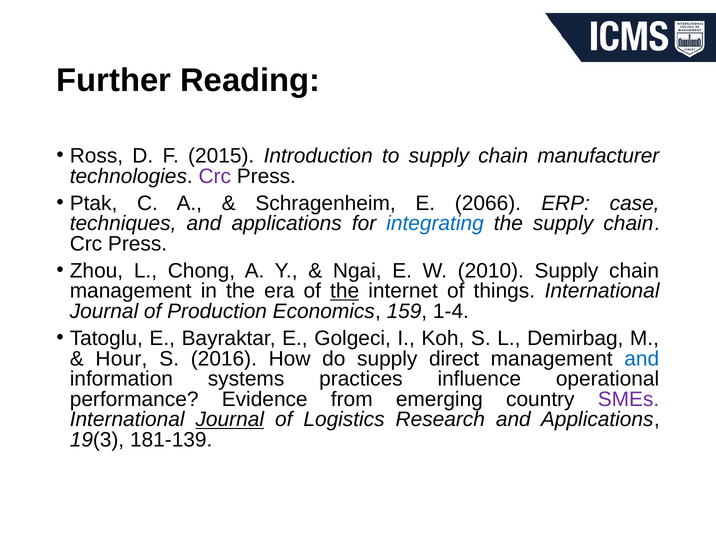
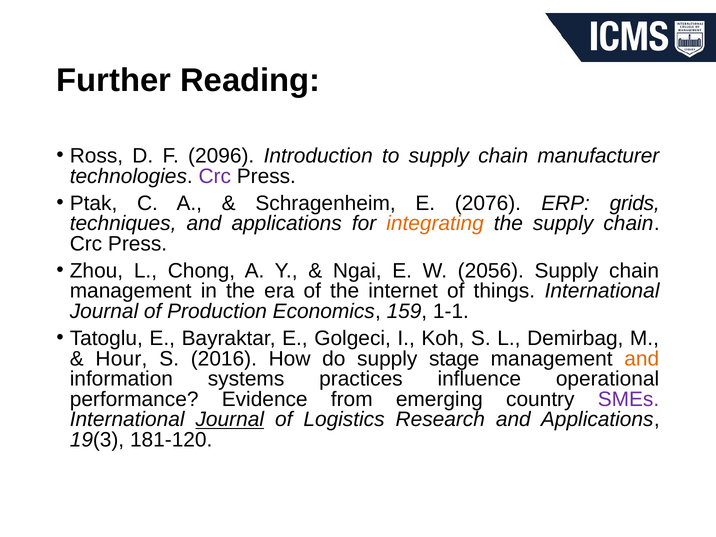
2015: 2015 -> 2096 (221, 156)
2066: 2066 -> 2076 (488, 203)
case: case -> grids (635, 203)
integrating colour: blue -> orange (435, 223)
2010: 2010 -> 2056 (491, 271)
the underline: present -> none (345, 291)
1-4: 1-4 -> 1-1 (451, 311)
direct: direct -> stage (454, 359)
and colour: blue -> orange (642, 359)
181-139: 181-139 -> 181-120 (171, 440)
